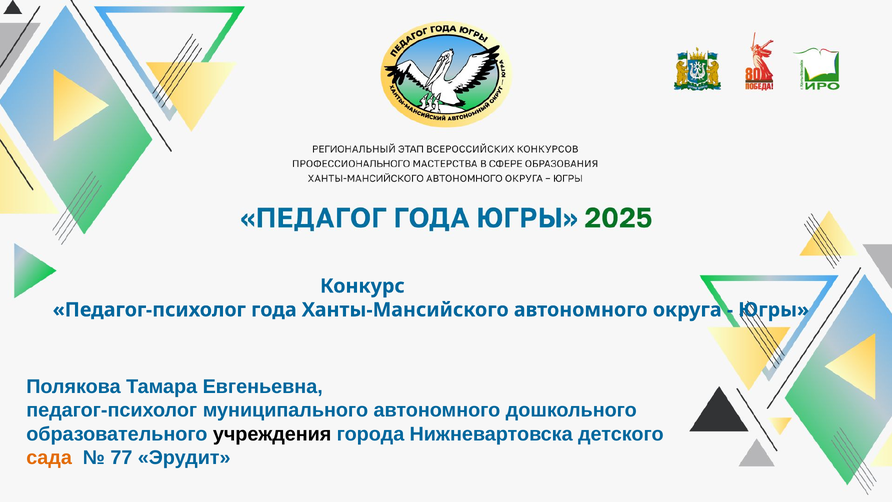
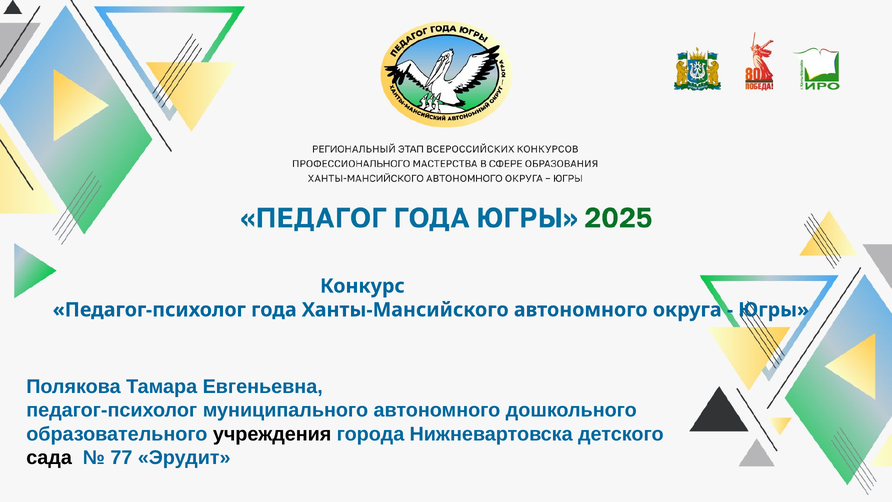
сада colour: orange -> black (49, 458)
